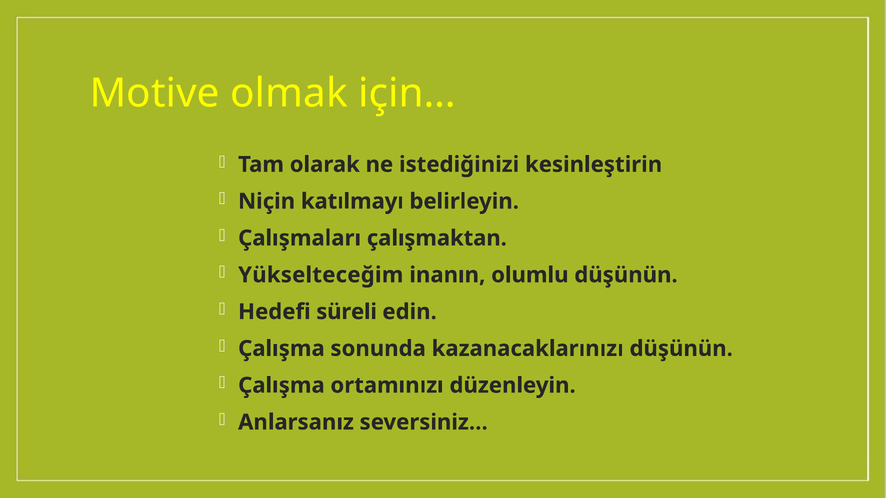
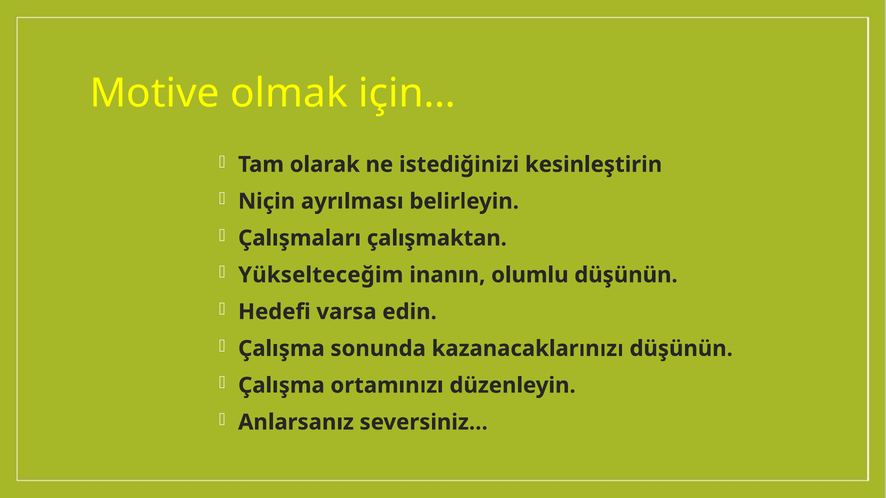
katılmayı: katılmayı -> ayrılması (352, 202)
süreli: süreli -> varsa (347, 312)
